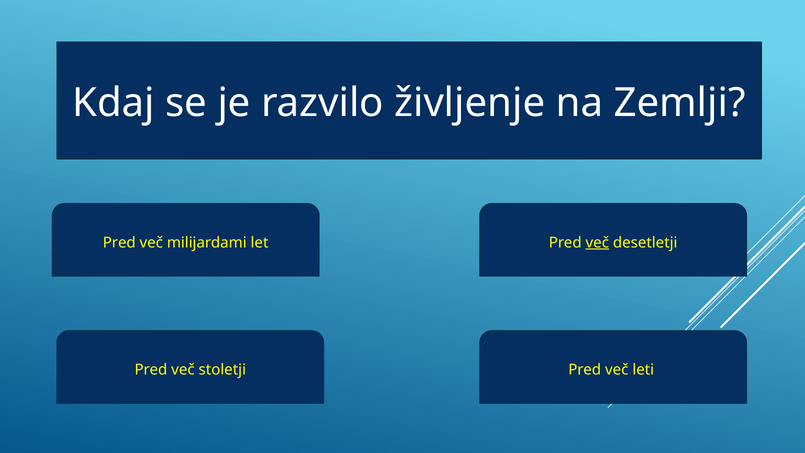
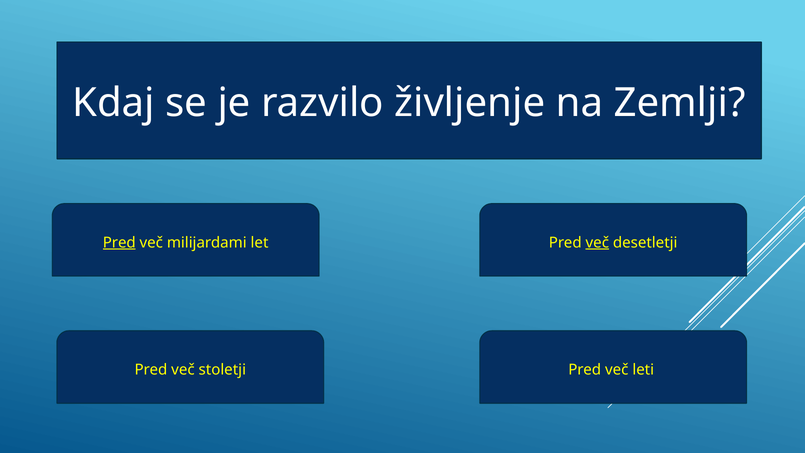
Pred underline: none -> present (119, 243)
